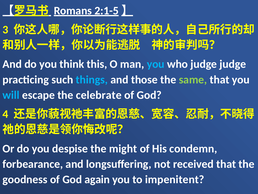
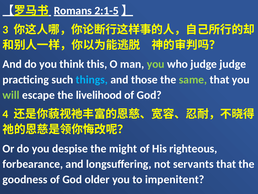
you colour: light blue -> light green (156, 64)
will colour: light blue -> light green (11, 95)
celebrate: celebrate -> livelihood (99, 95)
condemn: condemn -> righteous (193, 148)
received: received -> servants (193, 164)
again: again -> older (97, 179)
